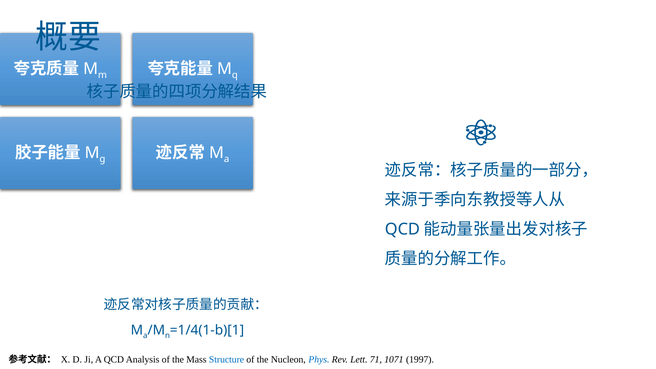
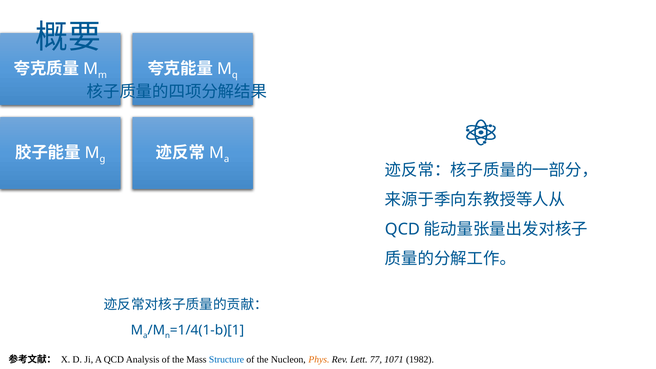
Phys colour: blue -> orange (319, 360)
71: 71 -> 77 (376, 360)
1997: 1997 -> 1982 (420, 360)
